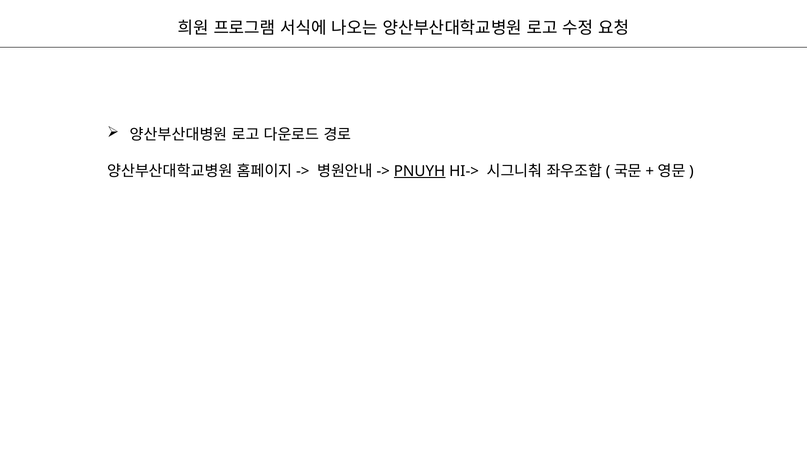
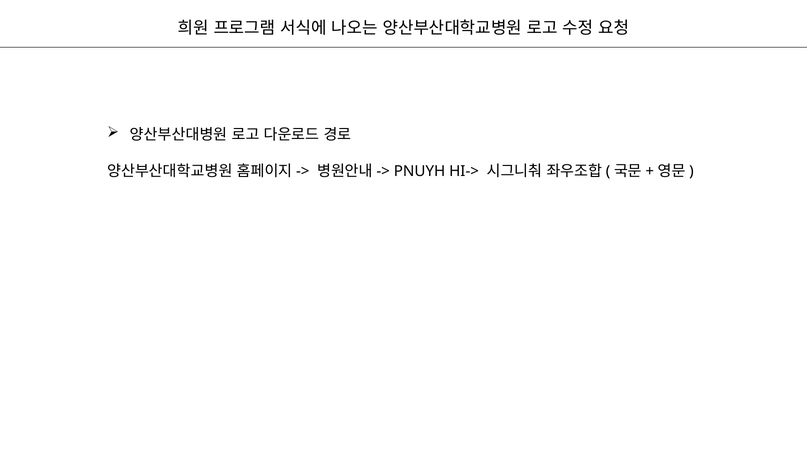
PNUYH underline: present -> none (420, 171)
